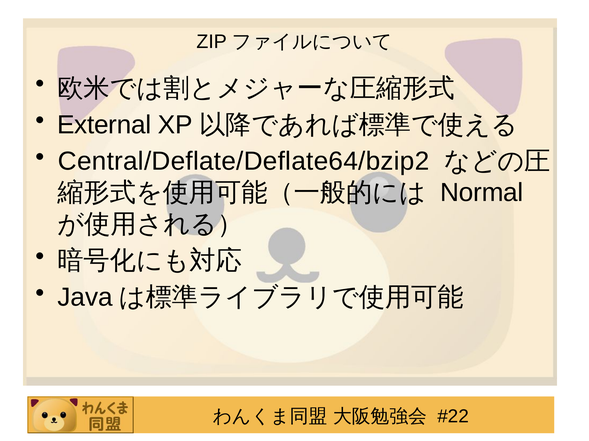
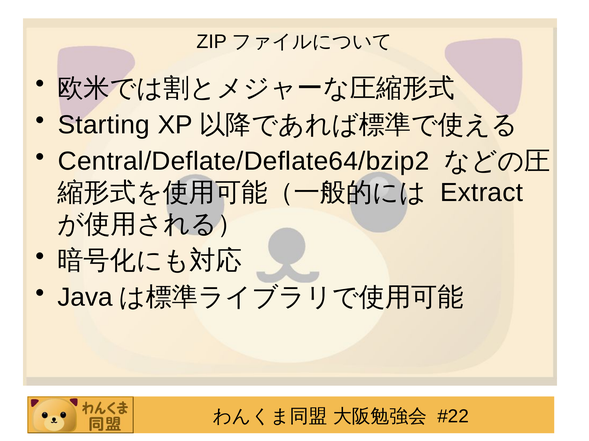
External: External -> Starting (104, 125)
Normal: Normal -> Extract (482, 193)
